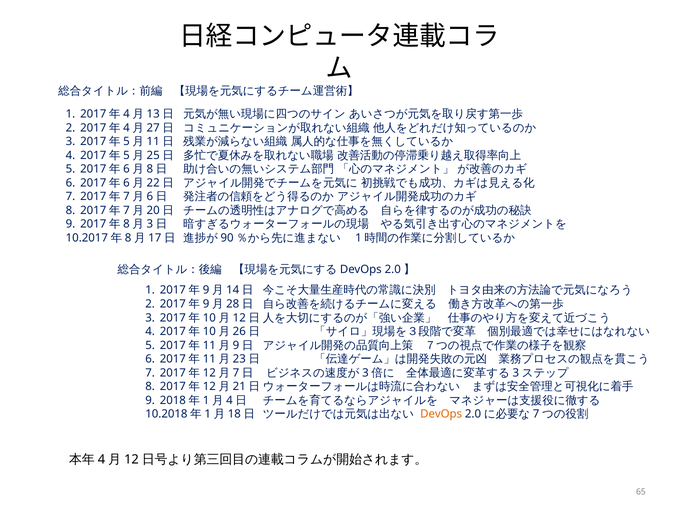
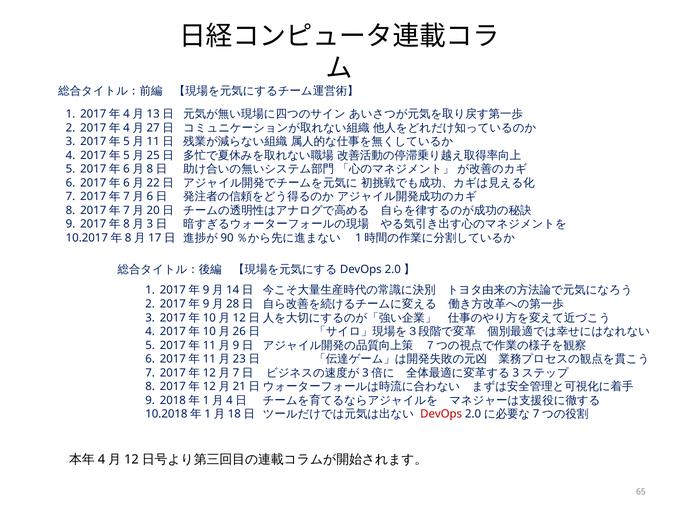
DevOps colour: orange -> red (441, 413)
